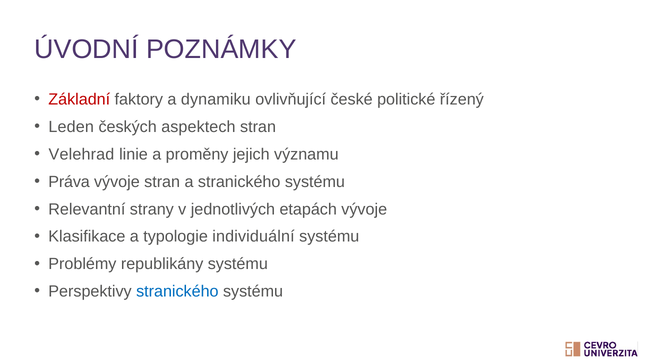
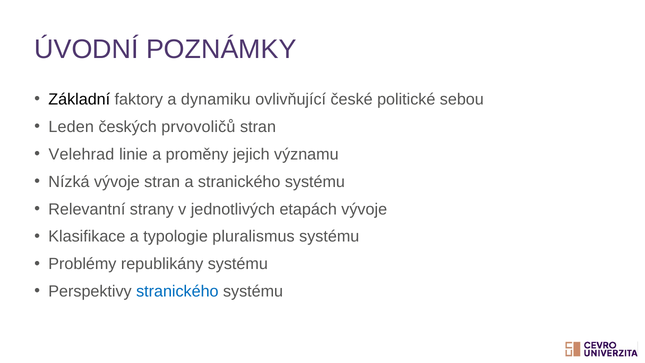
Základní colour: red -> black (79, 100)
řízený: řízený -> sebou (462, 100)
aspektech: aspektech -> prvovoličů (198, 127)
Práva: Práva -> Nízká (69, 182)
individuální: individuální -> pluralismus (254, 237)
